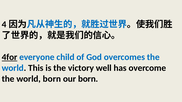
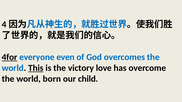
child: child -> even (66, 57)
This underline: none -> present (36, 68)
well: well -> love (104, 68)
our born: born -> child (88, 79)
